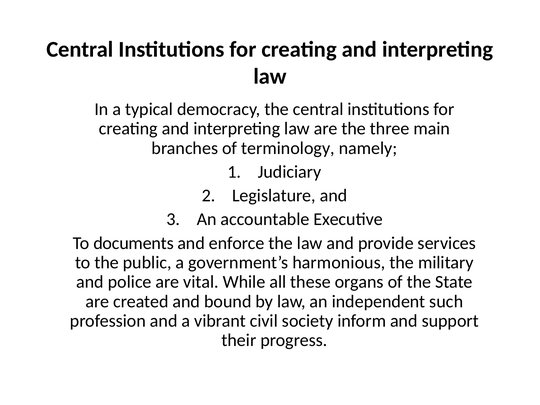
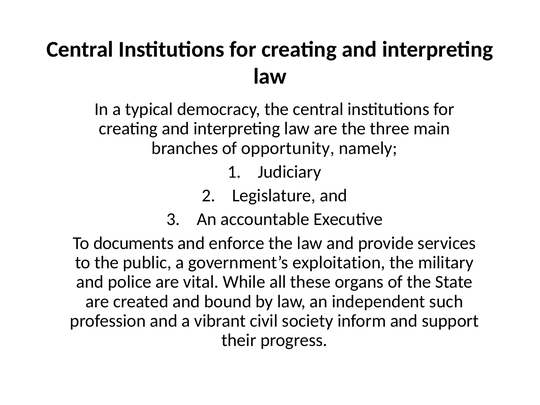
terminology: terminology -> opportunity (288, 148)
harmonious: harmonious -> exploitation (339, 263)
